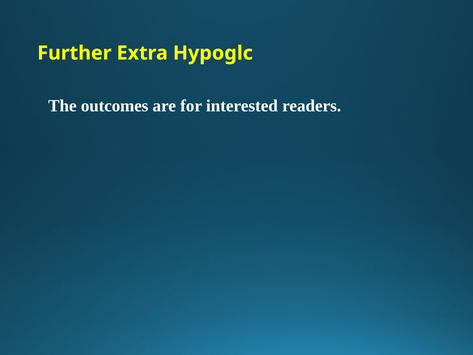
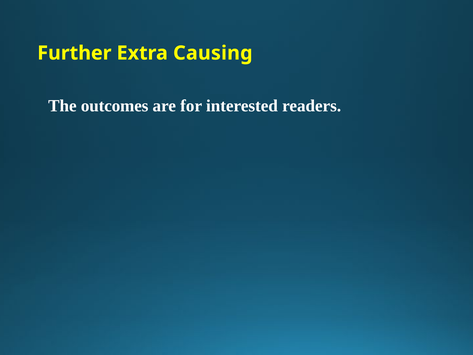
Hypoglc: Hypoglc -> Causing (213, 53)
